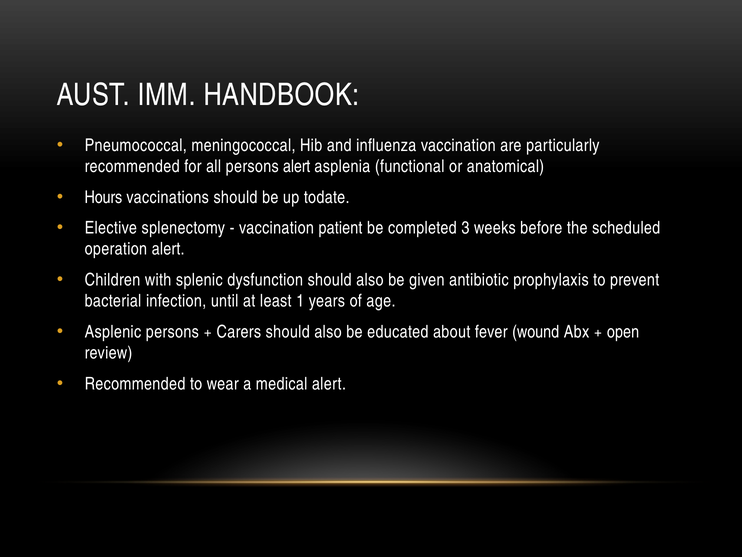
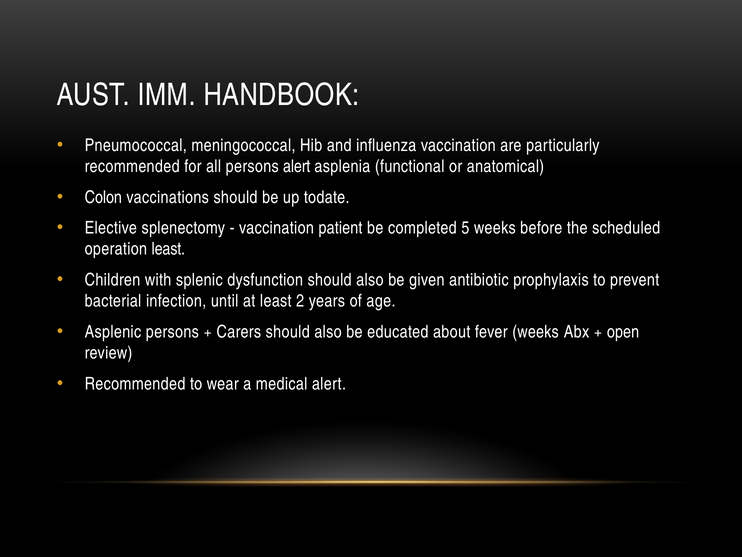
Hours: Hours -> Colon (103, 197)
3: 3 -> 5 (465, 228)
operation alert: alert -> least (168, 249)
1: 1 -> 2 (300, 301)
fever wound: wound -> weeks (536, 332)
